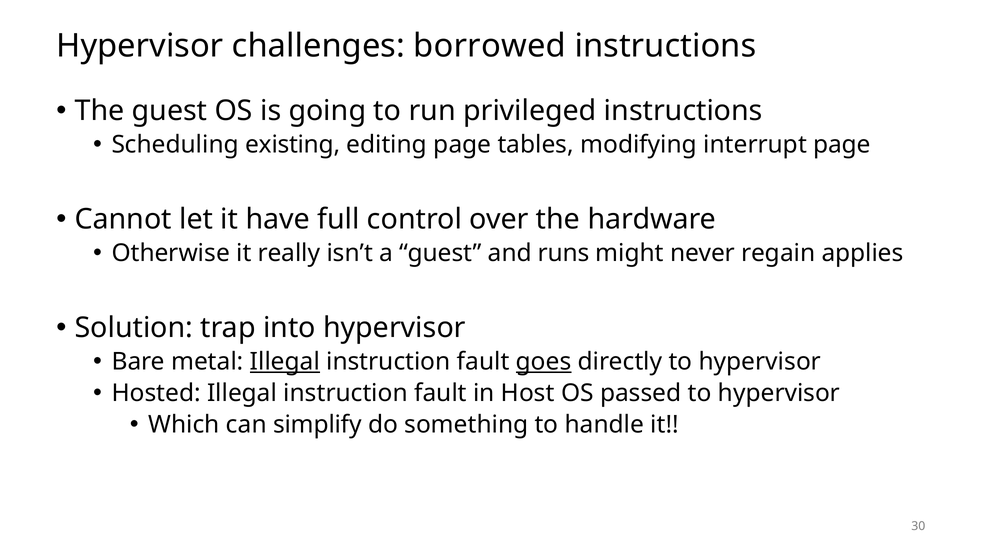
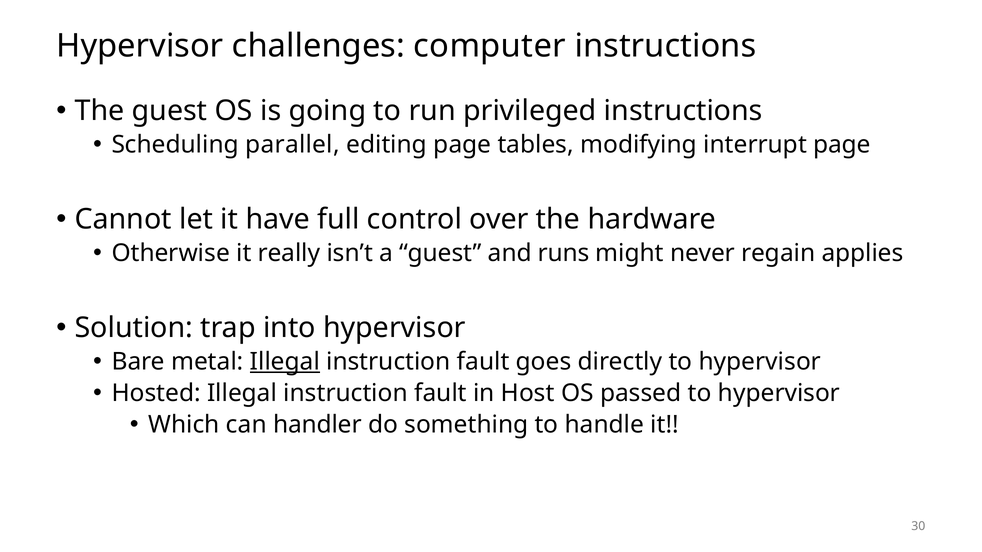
borrowed: borrowed -> computer (490, 46)
existing: existing -> parallel (292, 145)
goes underline: present -> none (544, 362)
simplify: simplify -> handler (317, 425)
